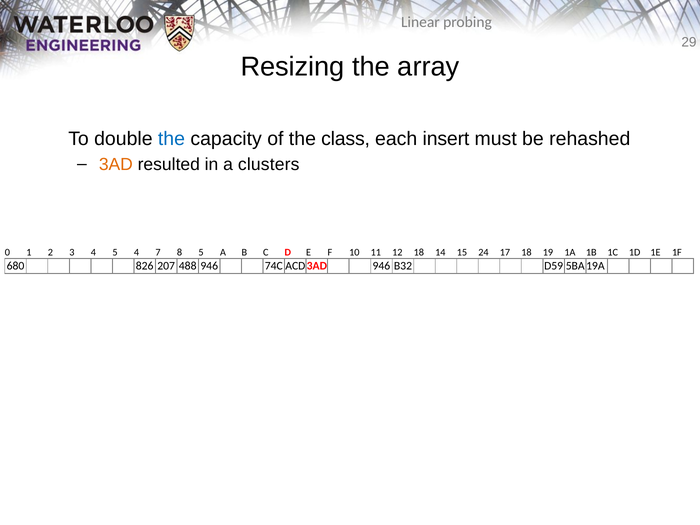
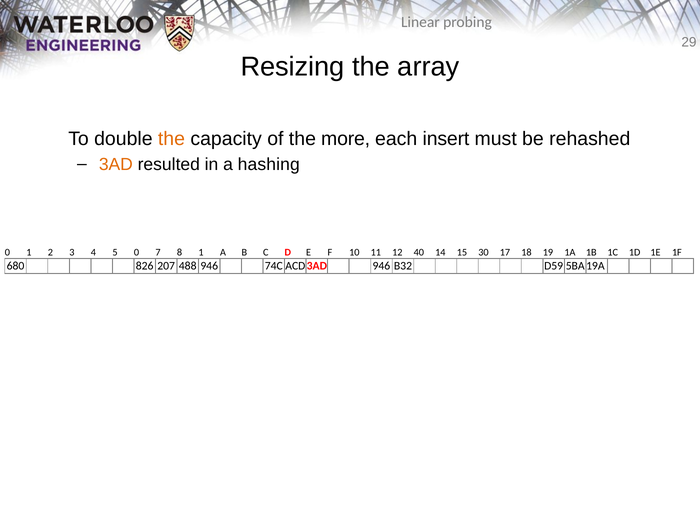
the colour: blue -> orange (171, 139)
class: class -> more (346, 139)
clusters: clusters -> hashing (269, 165)
5 4: 4 -> 0 (136, 252)
8 5: 5 -> 1 (201, 252)
12 18: 18 -> 40 (419, 252)
24: 24 -> 30 (483, 252)
